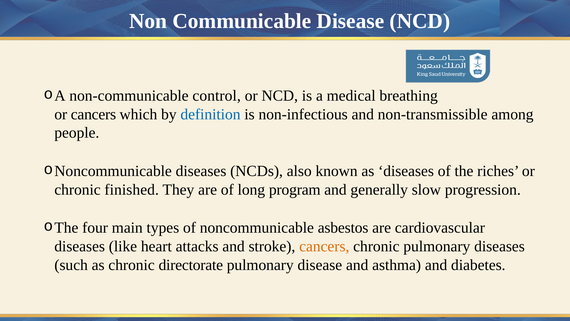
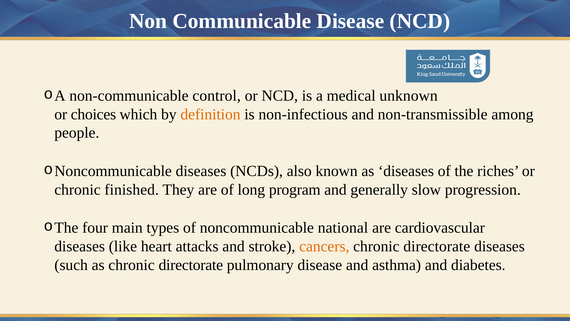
breathing: breathing -> unknown (409, 96)
or cancers: cancers -> choices (93, 114)
definition colour: blue -> orange (210, 114)
asbestos: asbestos -> national (343, 228)
pulmonary: pulmonary -> directorate (437, 246)
